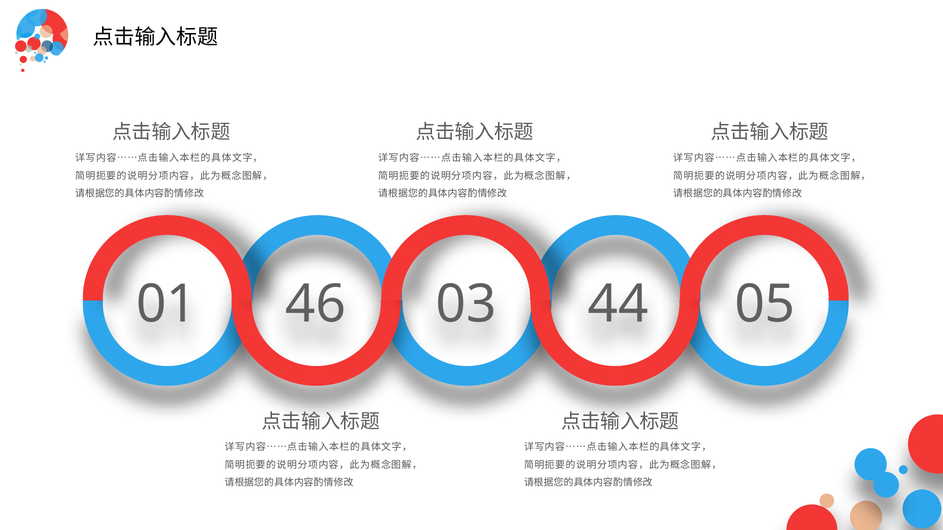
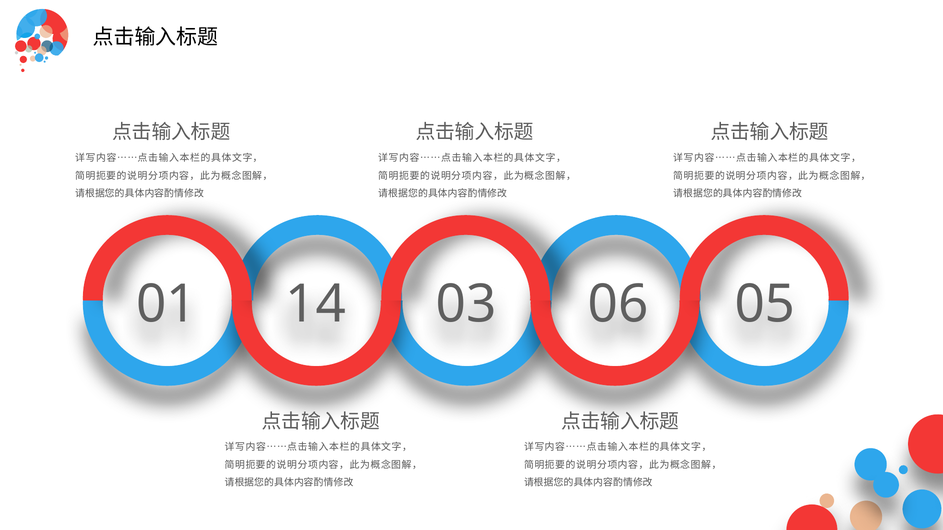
46: 46 -> 14 (316, 304)
44: 44 -> 06 (618, 304)
